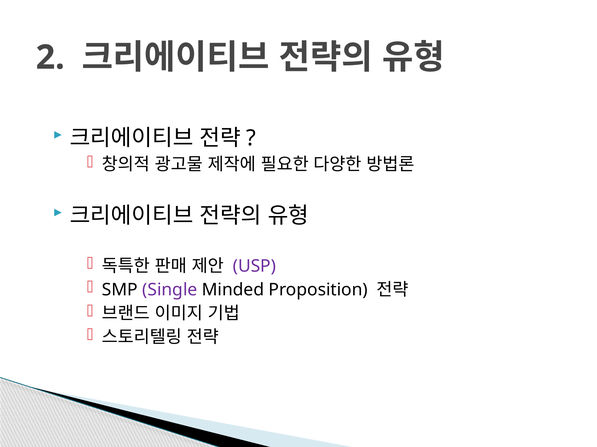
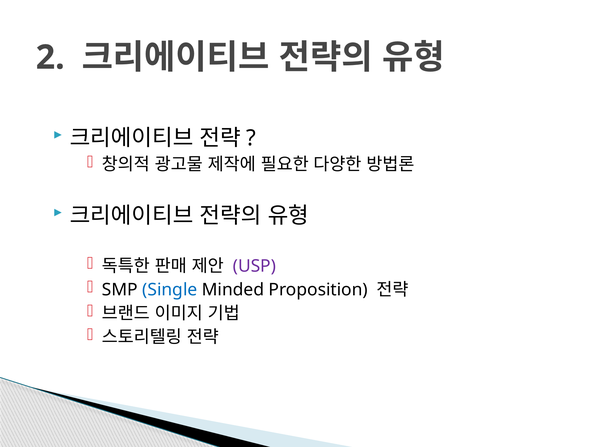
Single colour: purple -> blue (170, 290)
